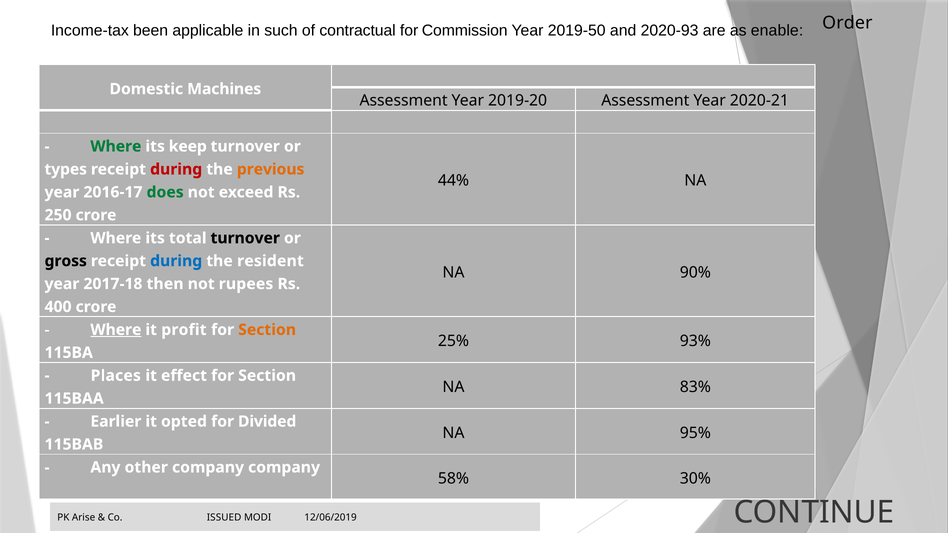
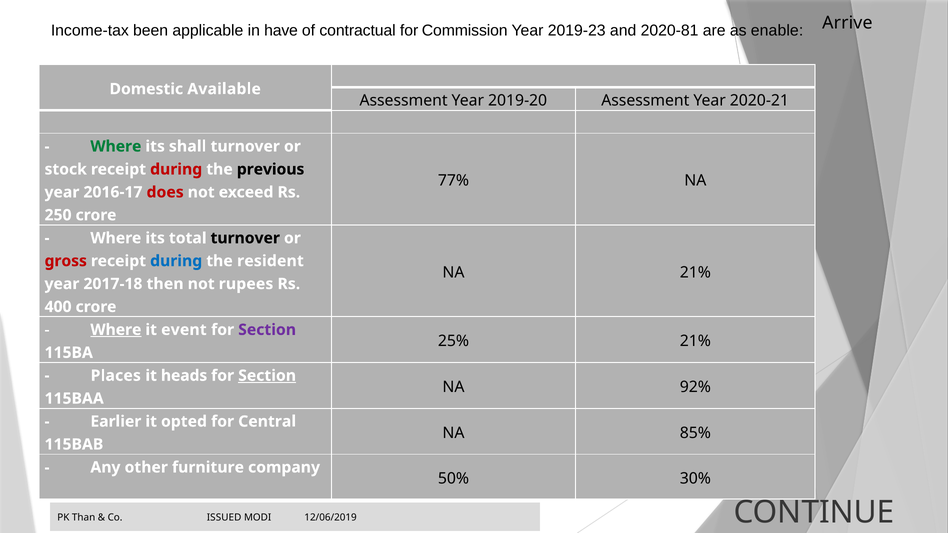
Order: Order -> Arrive (847, 23)
such: such -> have (281, 30)
2019-50: 2019-50 -> 2019-23 (577, 30)
2020-93: 2020-93 -> 2020-81 (670, 30)
Machines: Machines -> Available (224, 89)
keep: keep -> shall (188, 146)
types: types -> stock (66, 169)
previous colour: orange -> black (271, 169)
44%: 44% -> 77% (454, 181)
does colour: green -> red (165, 192)
gross colour: black -> red (66, 261)
NA 90%: 90% -> 21% (695, 273)
profit: profit -> event (184, 330)
Section colour: orange -> purple (267, 330)
25% 93%: 93% -> 21% (695, 341)
effect: effect -> heads (184, 376)
Section underline: none -> present (267, 376)
83%: 83% -> 92% (695, 387)
Divided: Divided -> Central (267, 422)
95%: 95% -> 85% (695, 433)
other company: company -> furniture (208, 468)
58%: 58% -> 50% (454, 479)
Arise: Arise -> Than (84, 518)
